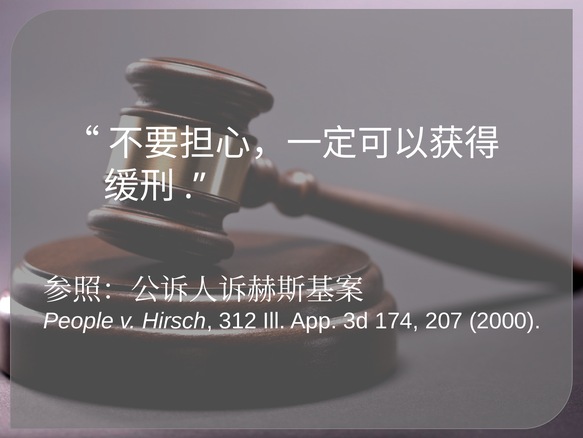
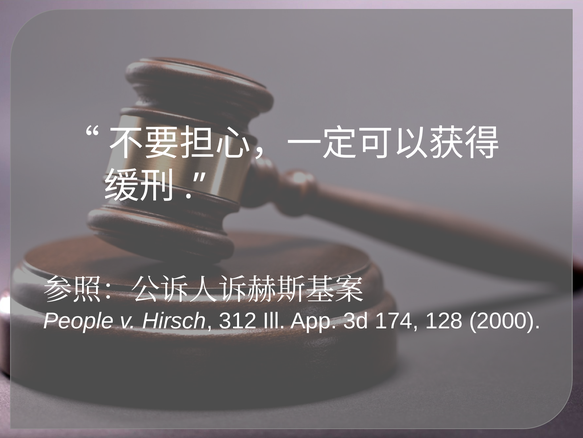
207: 207 -> 128 (444, 320)
